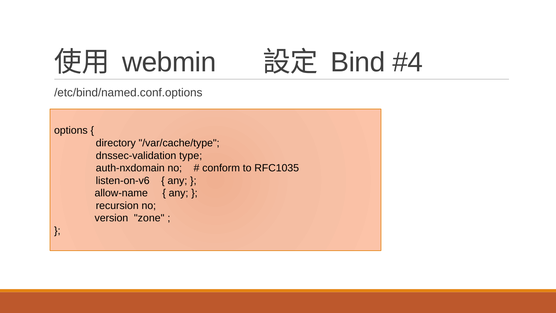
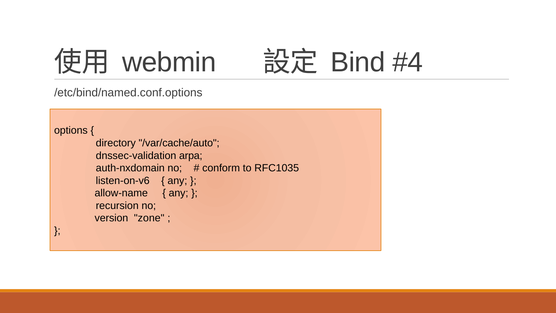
/var/cache/type: /var/cache/type -> /var/cache/auto (179, 143)
type: type -> arpa (191, 155)
